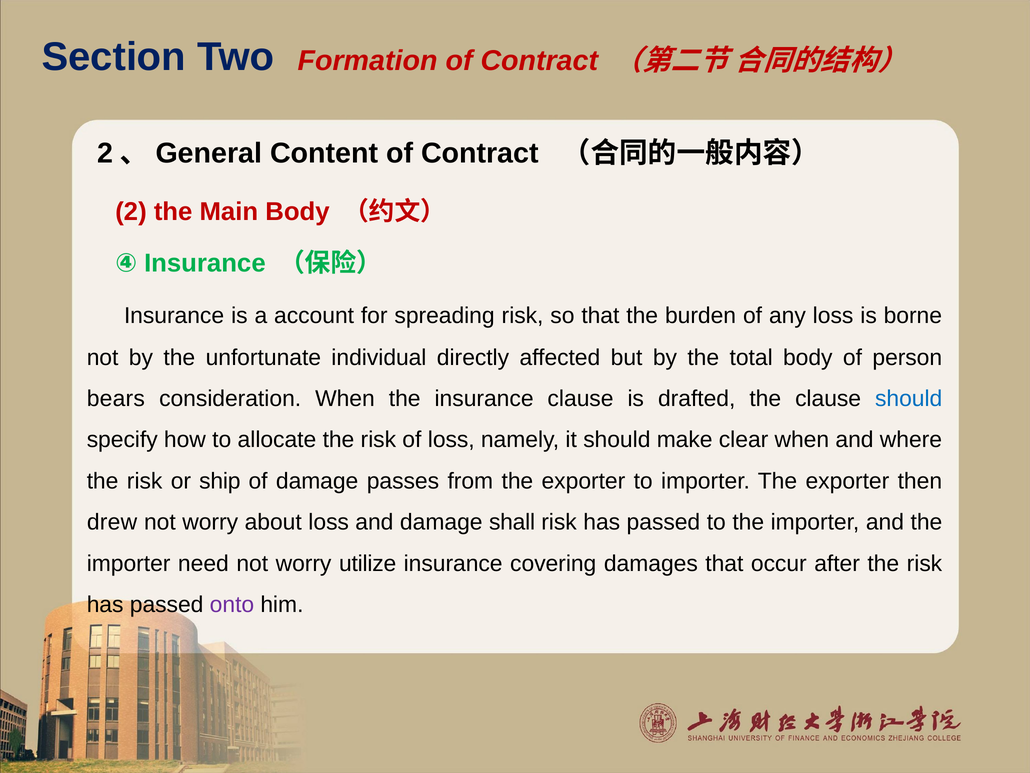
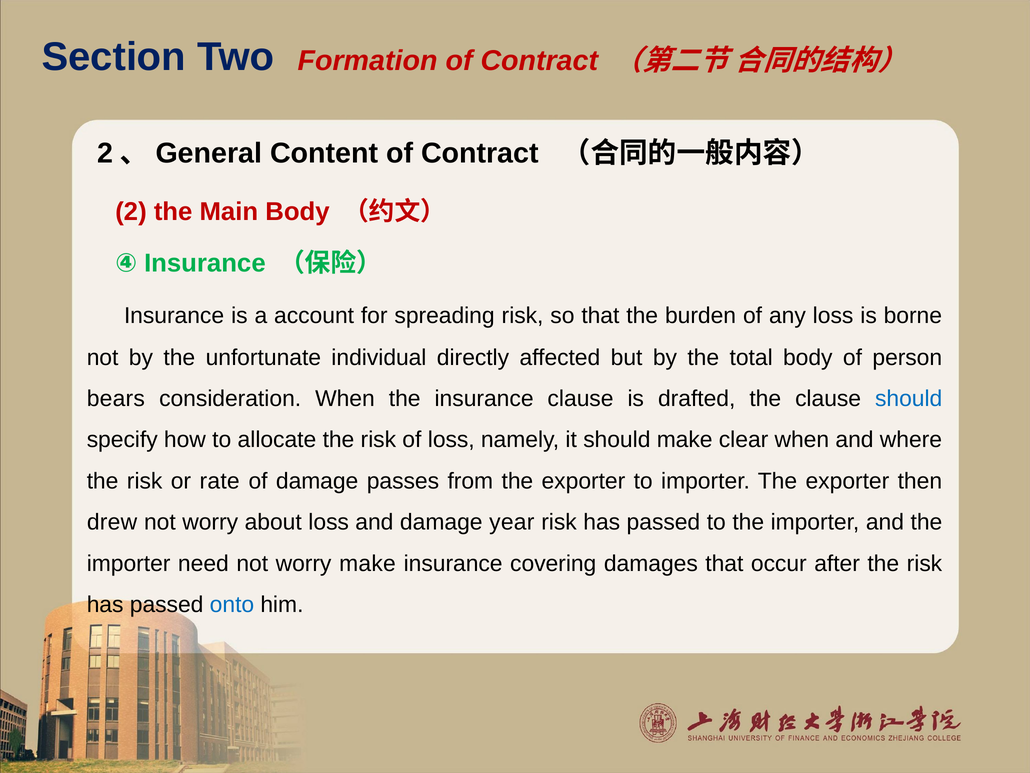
ship: ship -> rate (220, 481)
shall: shall -> year (512, 522)
worry utilize: utilize -> make (367, 563)
onto colour: purple -> blue (232, 604)
